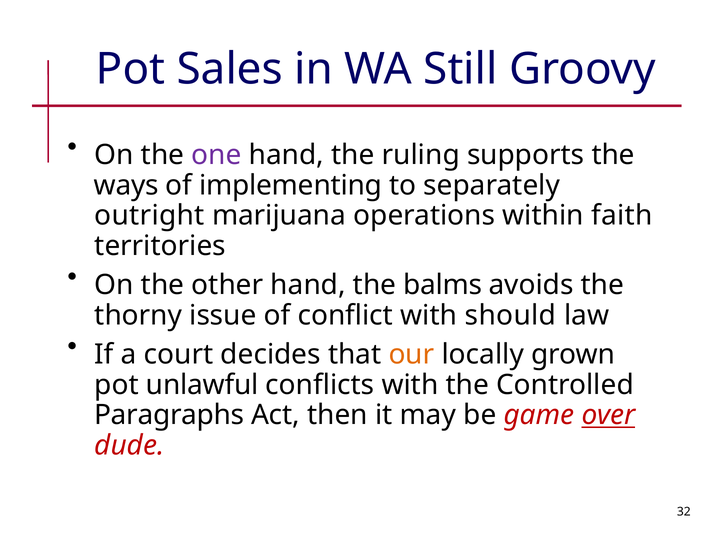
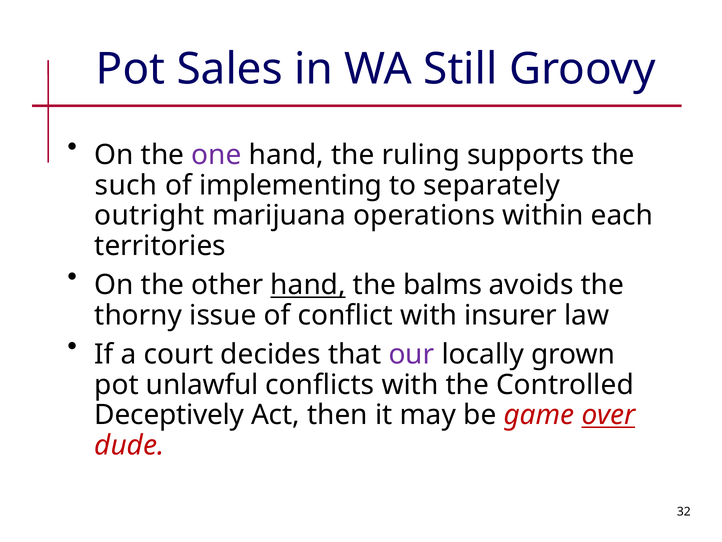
ways: ways -> such (126, 185)
faith: faith -> each (622, 215)
hand underline: none -> present (308, 285)
should: should -> insurer (511, 315)
our colour: orange -> purple (411, 354)
Paragraphs: Paragraphs -> Deceptively (169, 415)
